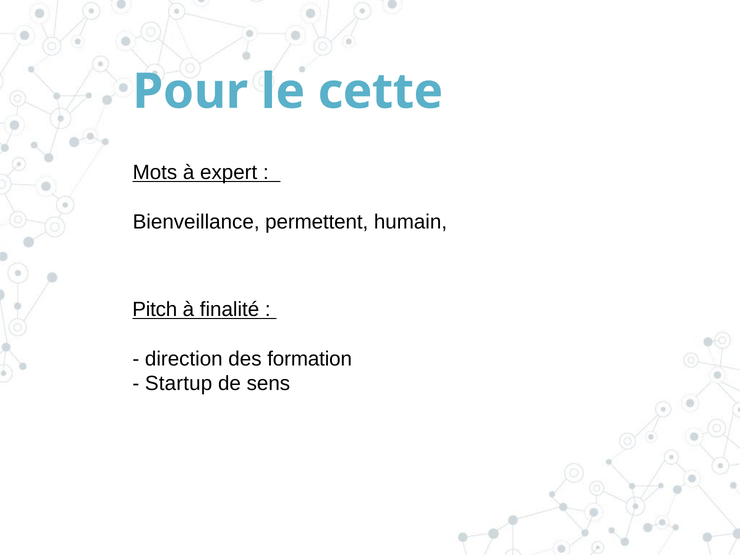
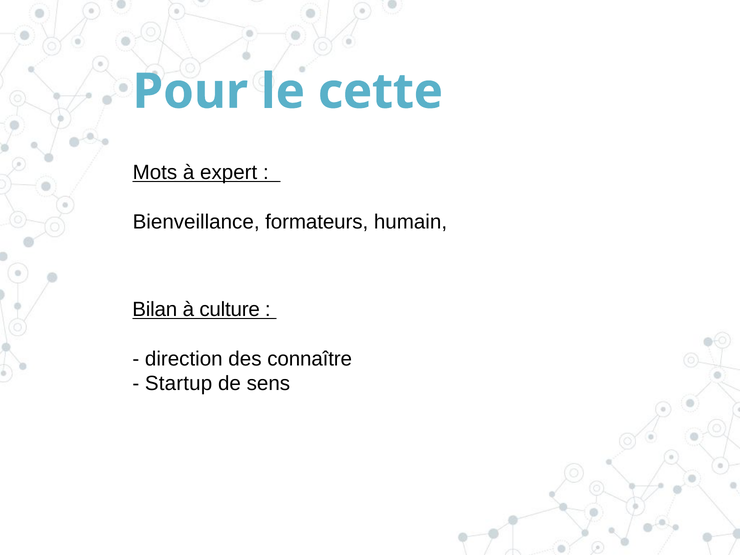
permettent: permettent -> formateurs (317, 222)
Pitch: Pitch -> Bilan (155, 310)
finalité: finalité -> culture (230, 310)
formation: formation -> connaître (310, 359)
